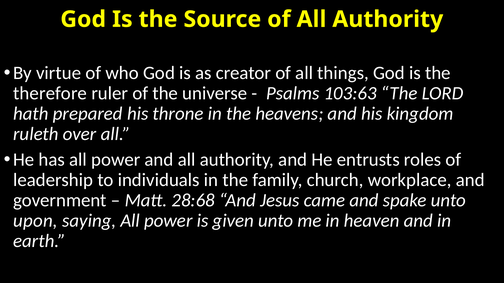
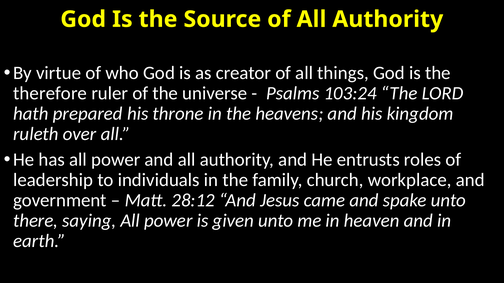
103:63: 103:63 -> 103:24 (350, 93)
28:68: 28:68 -> 28:12 (193, 201)
upon: upon -> there (36, 221)
